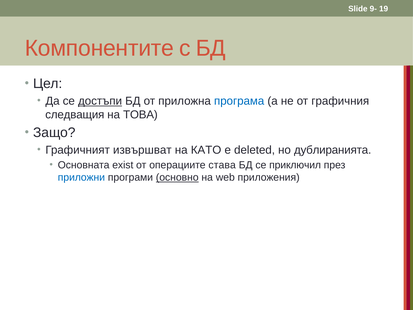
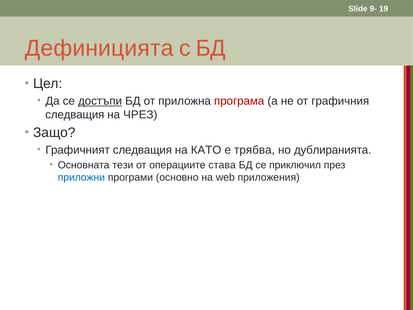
Компонентите: Компонентите -> Дефиницията (99, 48)
програма colour: blue -> red (239, 101)
ТОВА: ТОВА -> ЧРЕЗ (140, 115)
Графичният извършват: извършват -> следващия (142, 150)
deleted: deleted -> трябва (254, 150)
exist: exist -> тези (123, 165)
основно underline: present -> none (177, 177)
